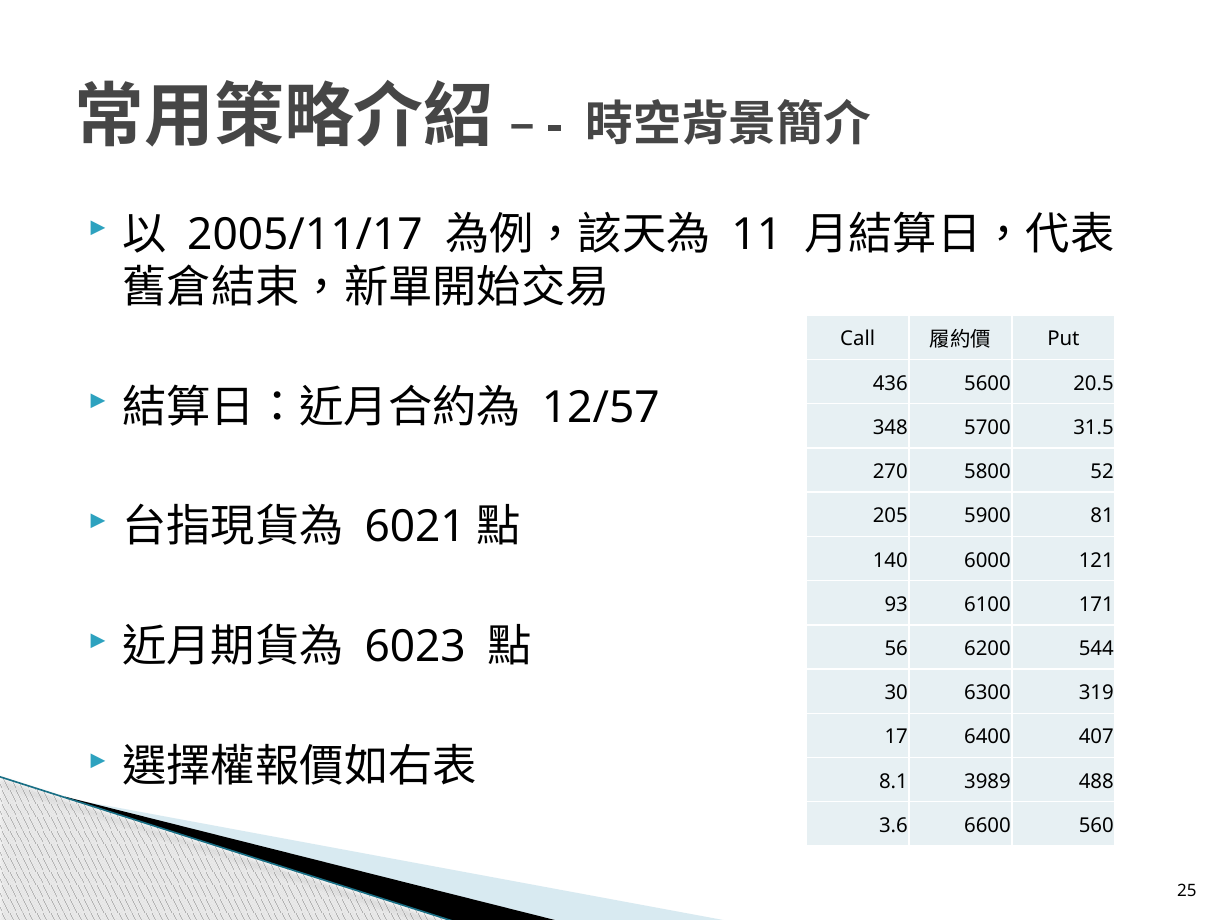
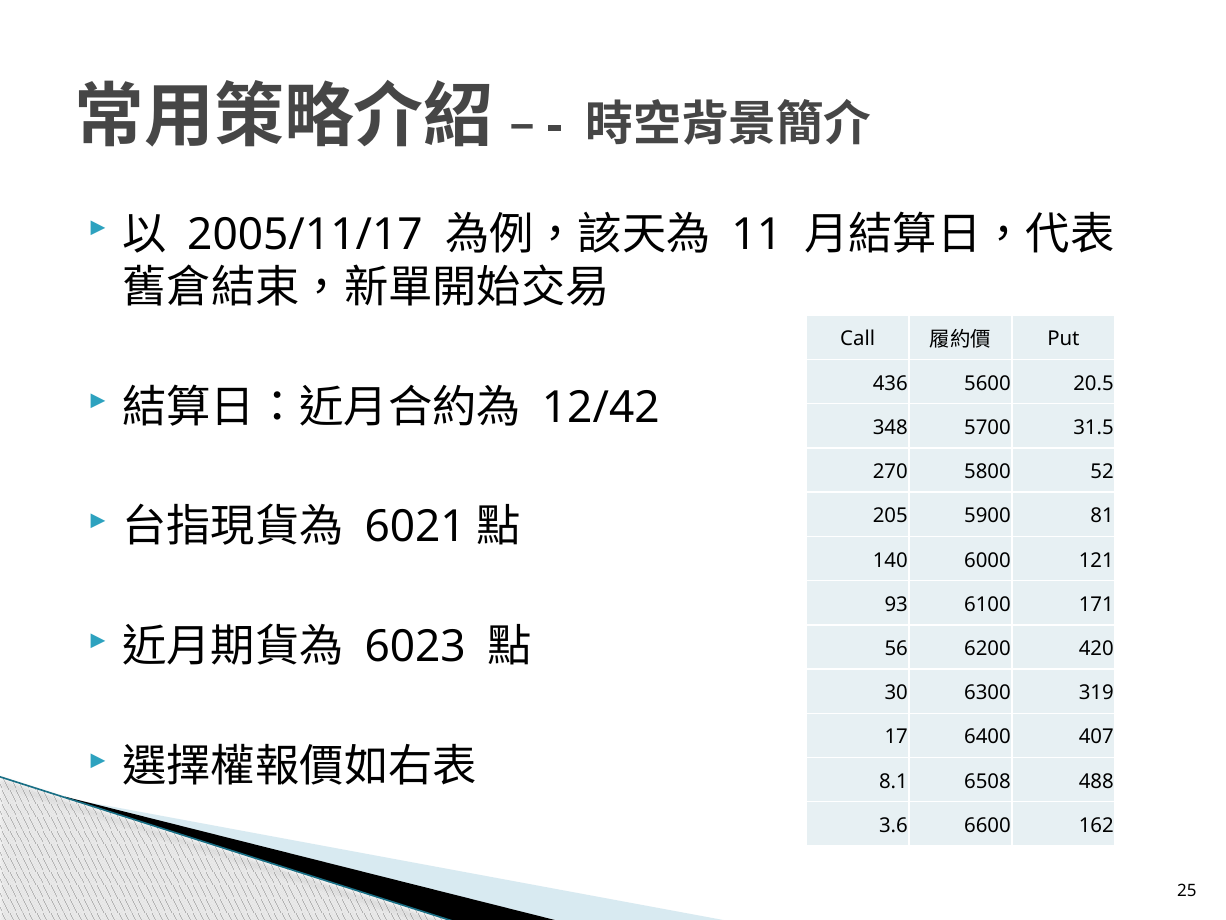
12/57: 12/57 -> 12/42 (601, 407)
544: 544 -> 420 (1096, 648)
3989: 3989 -> 6508 (988, 781)
560: 560 -> 162 (1096, 825)
